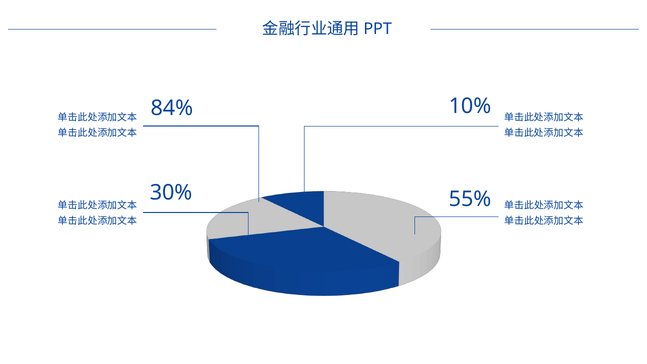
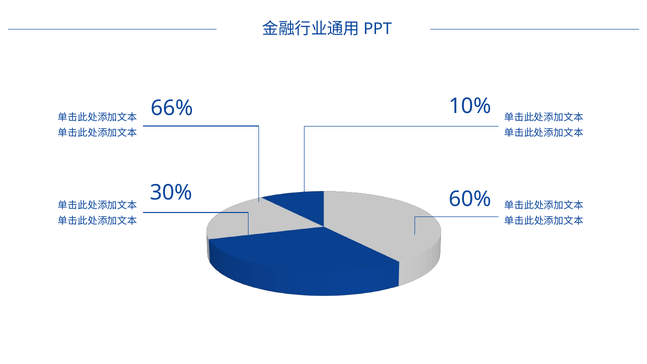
84%: 84% -> 66% (172, 108)
55%: 55% -> 60% (470, 199)
